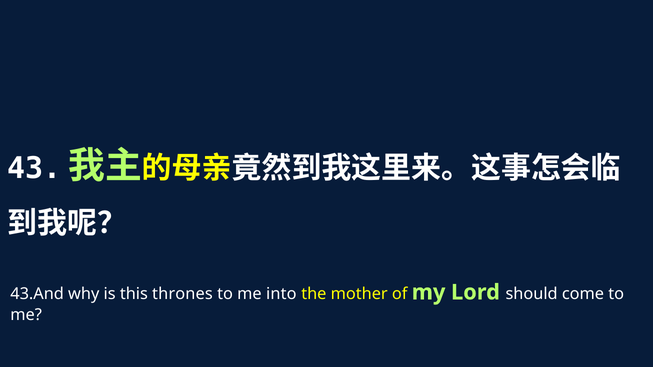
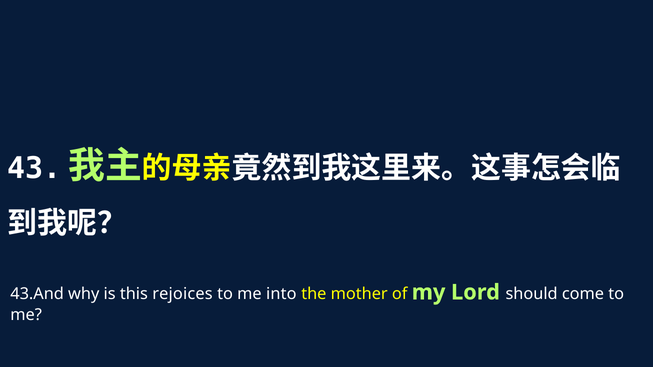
thrones: thrones -> rejoices (182, 294)
